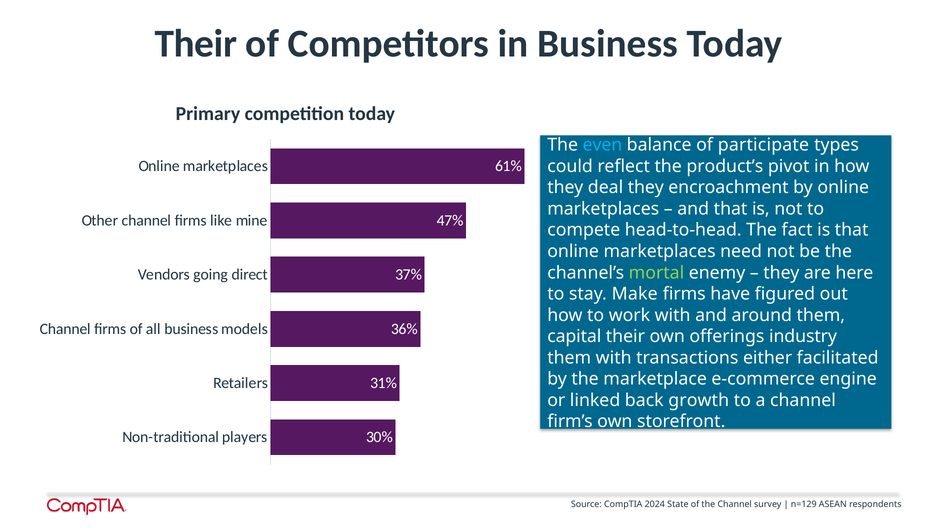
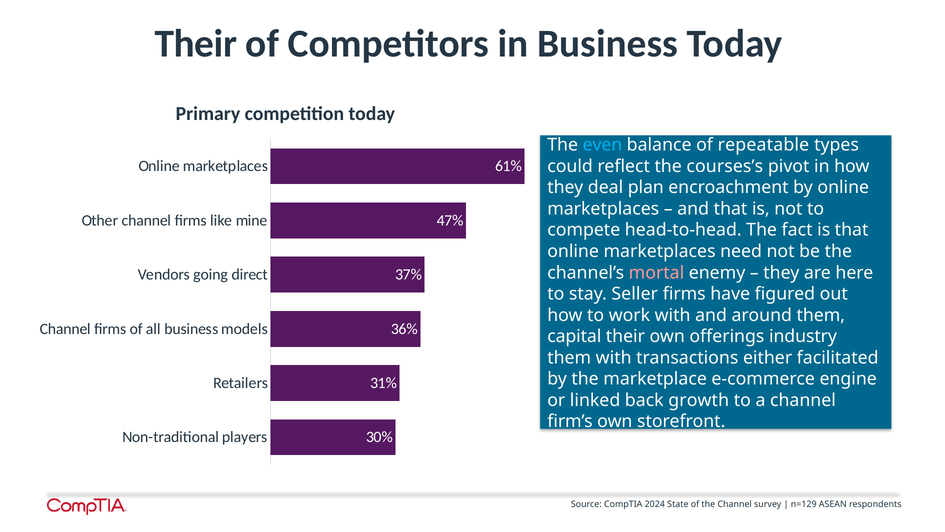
participate: participate -> repeatable (763, 145)
product’s: product’s -> courses’s (725, 166)
deal they: they -> plan (646, 187)
mortal colour: light green -> pink (656, 272)
Make: Make -> Seller (635, 294)
